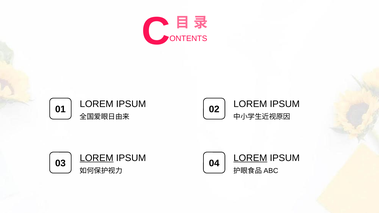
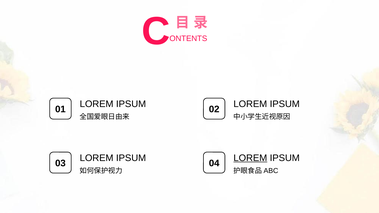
LOREM underline: present -> none (97, 158)
